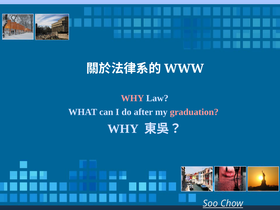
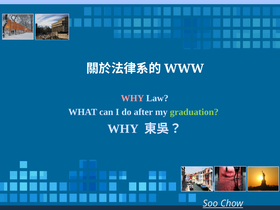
graduation colour: pink -> light green (194, 112)
